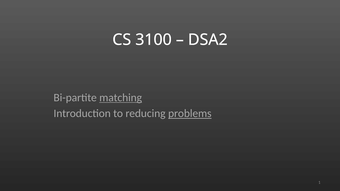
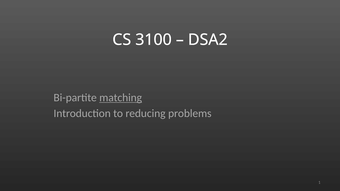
problems underline: present -> none (190, 114)
